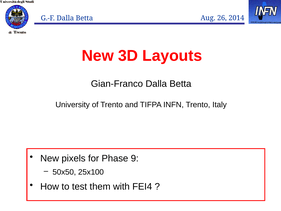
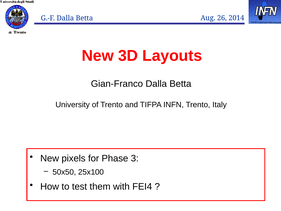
9: 9 -> 3 (135, 158)
